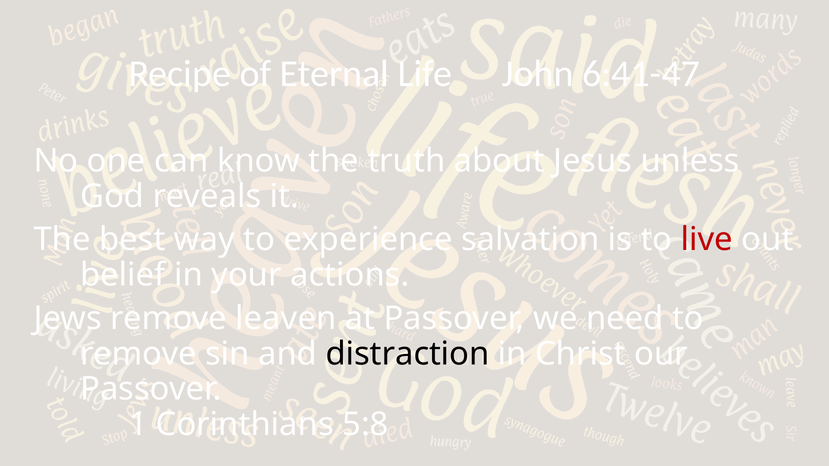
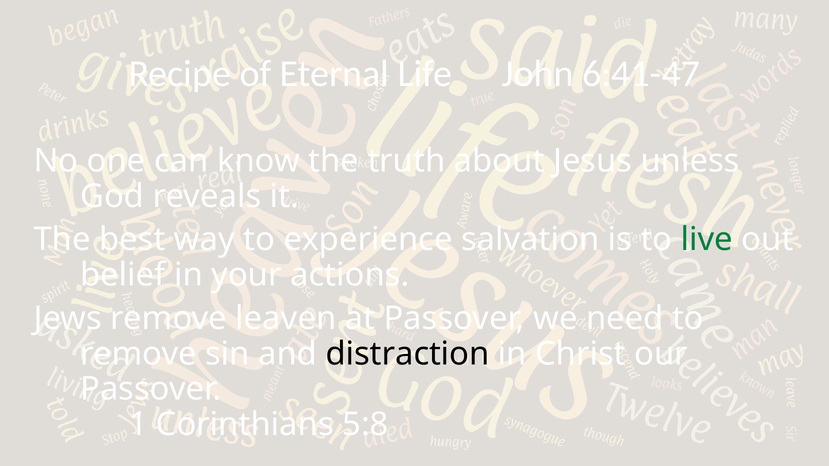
live colour: red -> green (707, 240)
